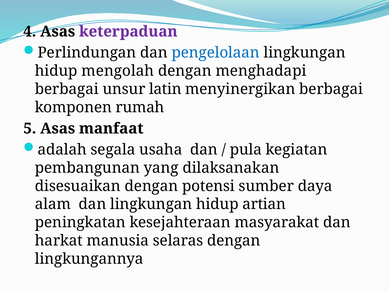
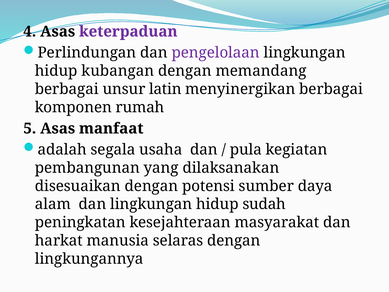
pengelolaan colour: blue -> purple (216, 53)
mengolah: mengolah -> kubangan (118, 71)
menghadapi: menghadapi -> memandang (261, 71)
artian: artian -> sudah (264, 204)
